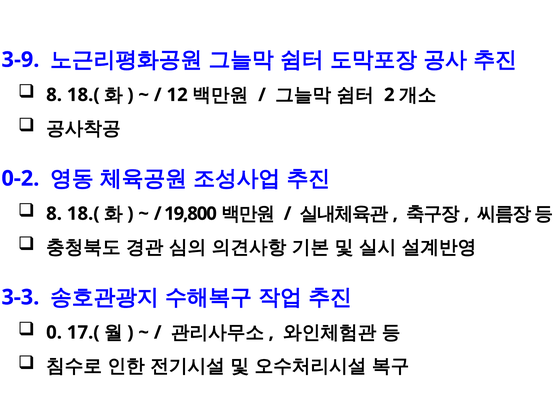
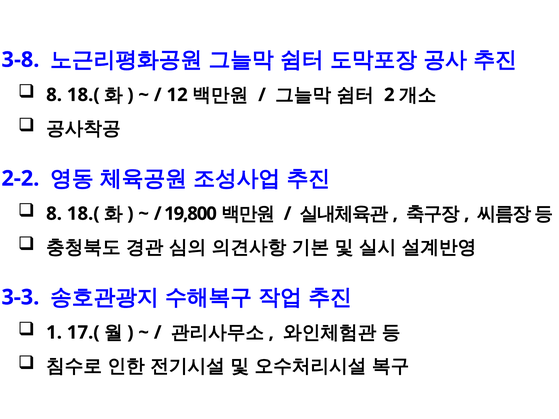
3-9: 3-9 -> 3-8 (20, 60)
0-2: 0-2 -> 2-2 (20, 179)
0: 0 -> 1 (54, 333)
